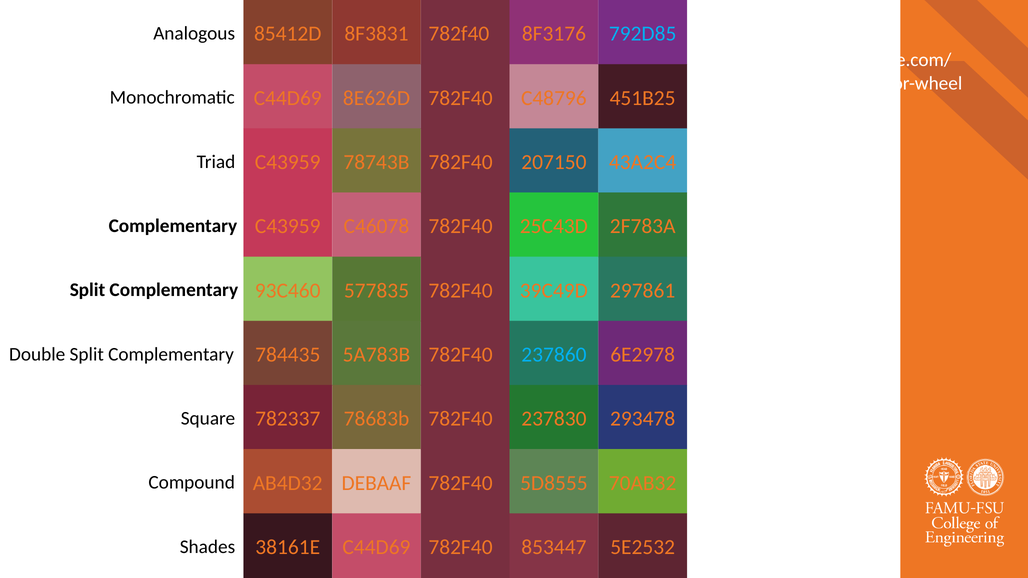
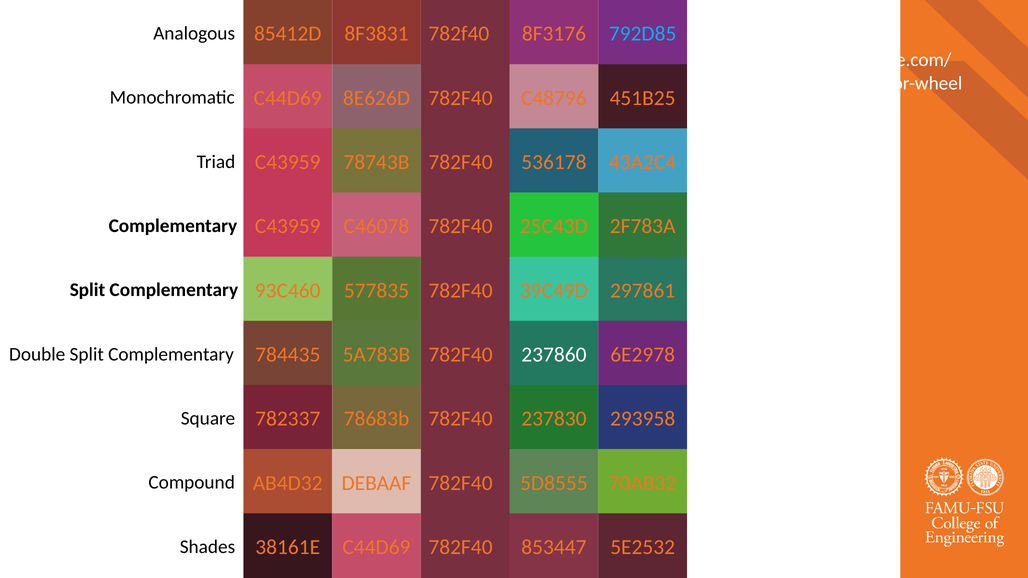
207150: 207150 -> 536178 (554, 162)
237860 colour: light blue -> white (554, 355)
293478: 293478 -> 293958 (643, 419)
